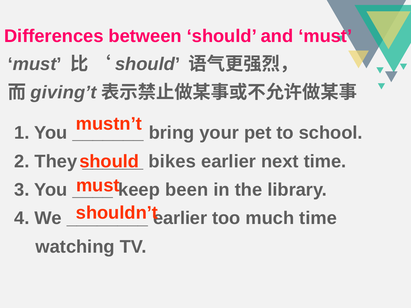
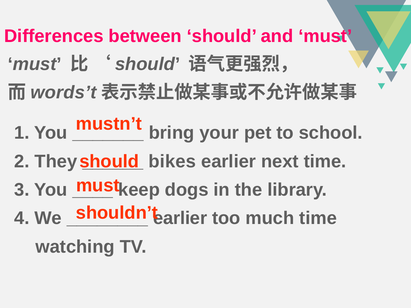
giving’t: giving’t -> words’t (64, 93)
been: been -> dogs (187, 190)
